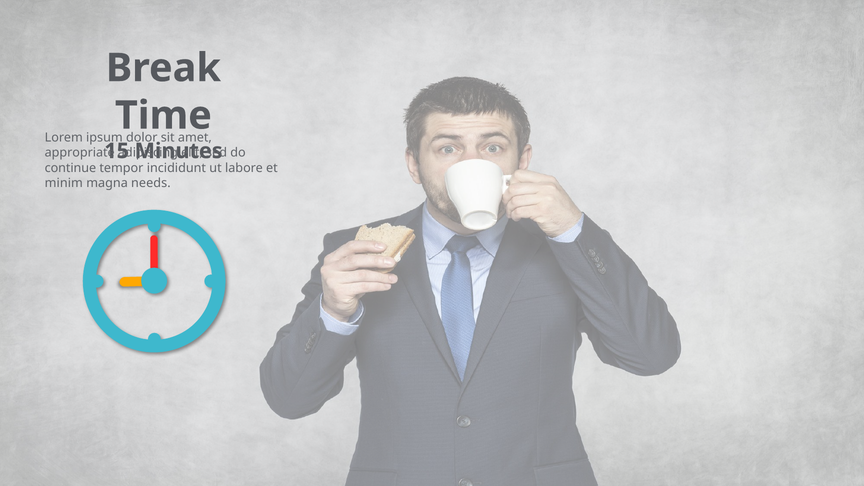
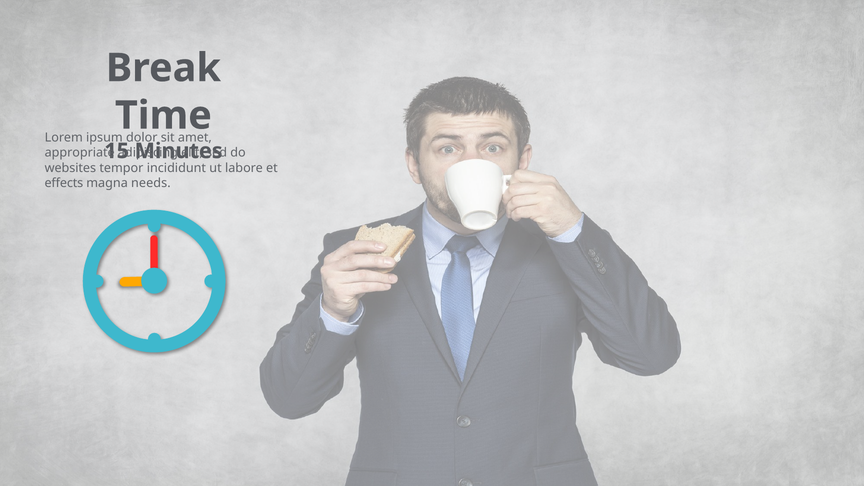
continue: continue -> websites (70, 168)
minim: minim -> effects (64, 183)
